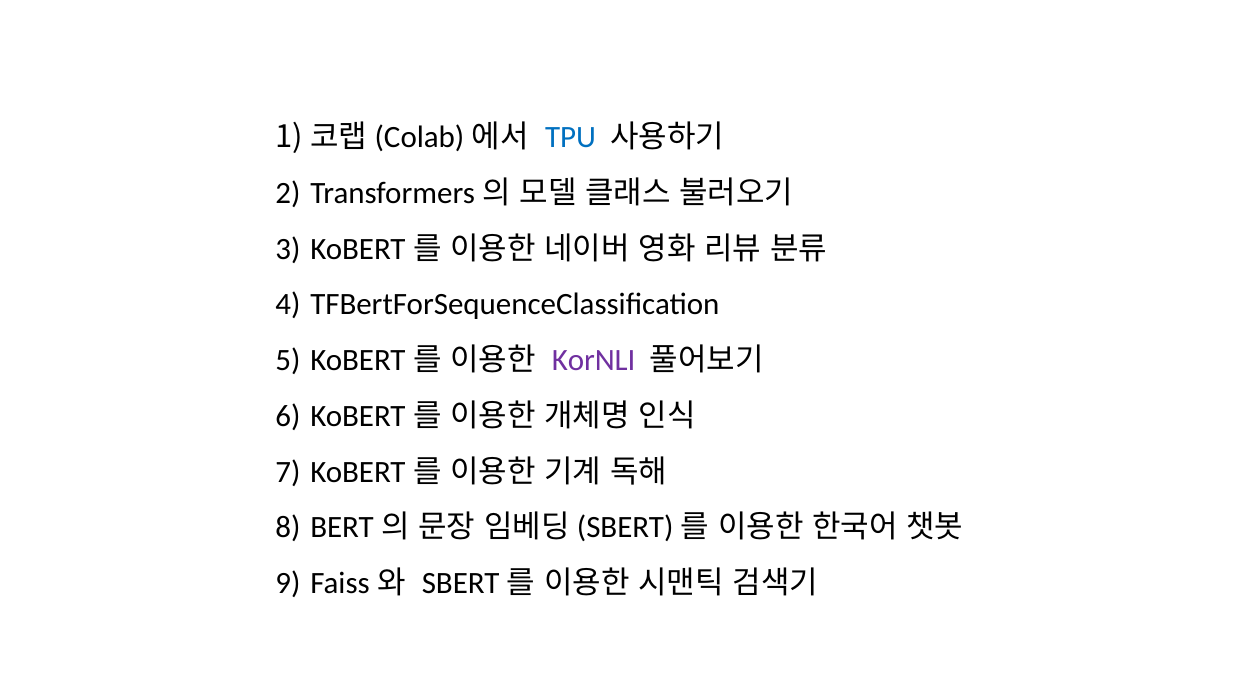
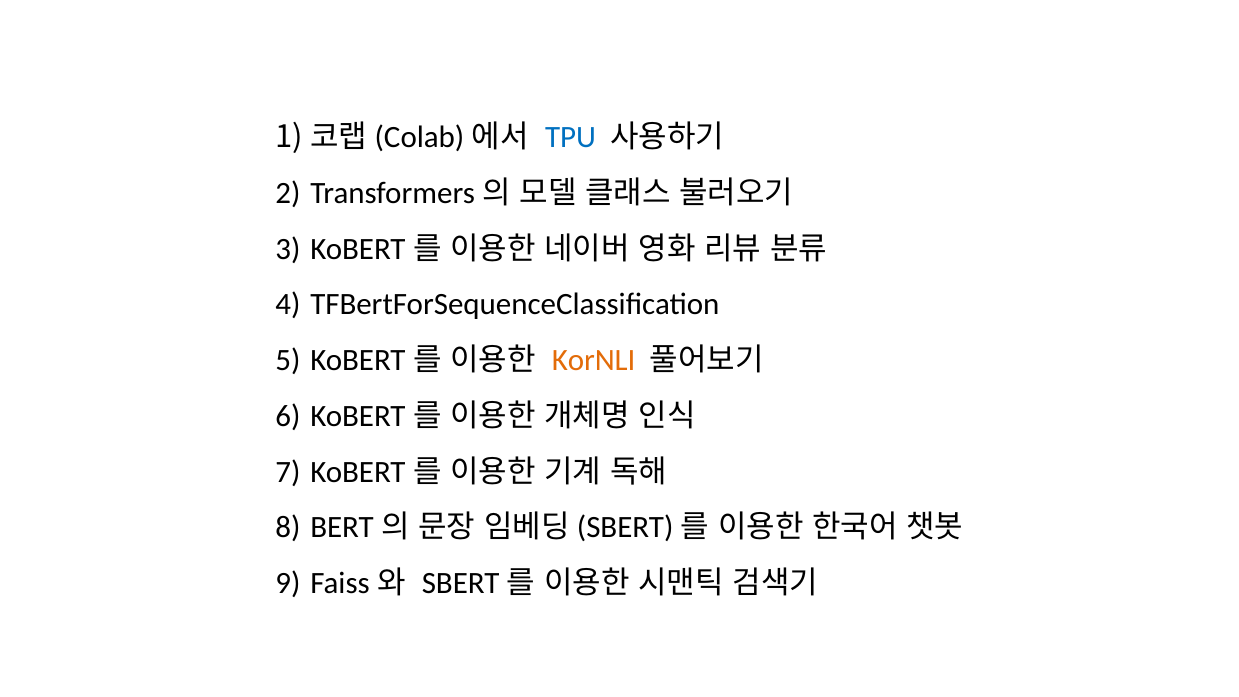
KorNLI colour: purple -> orange (594, 360)
